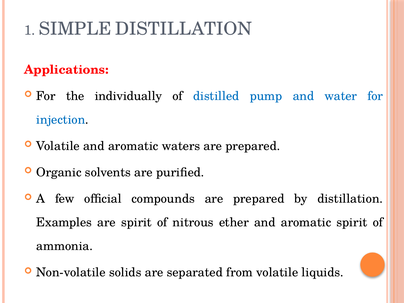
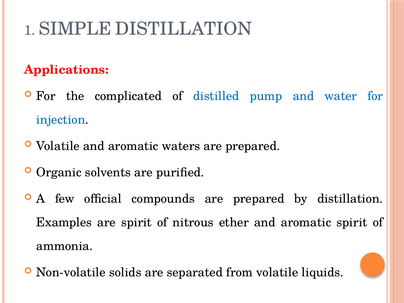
individually: individually -> complicated (128, 96)
